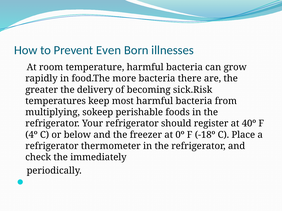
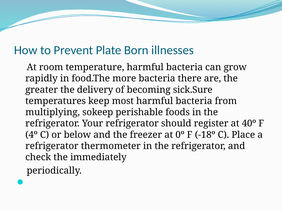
Even: Even -> Plate (109, 50)
sick.Risk: sick.Risk -> sick.Sure (193, 90)
